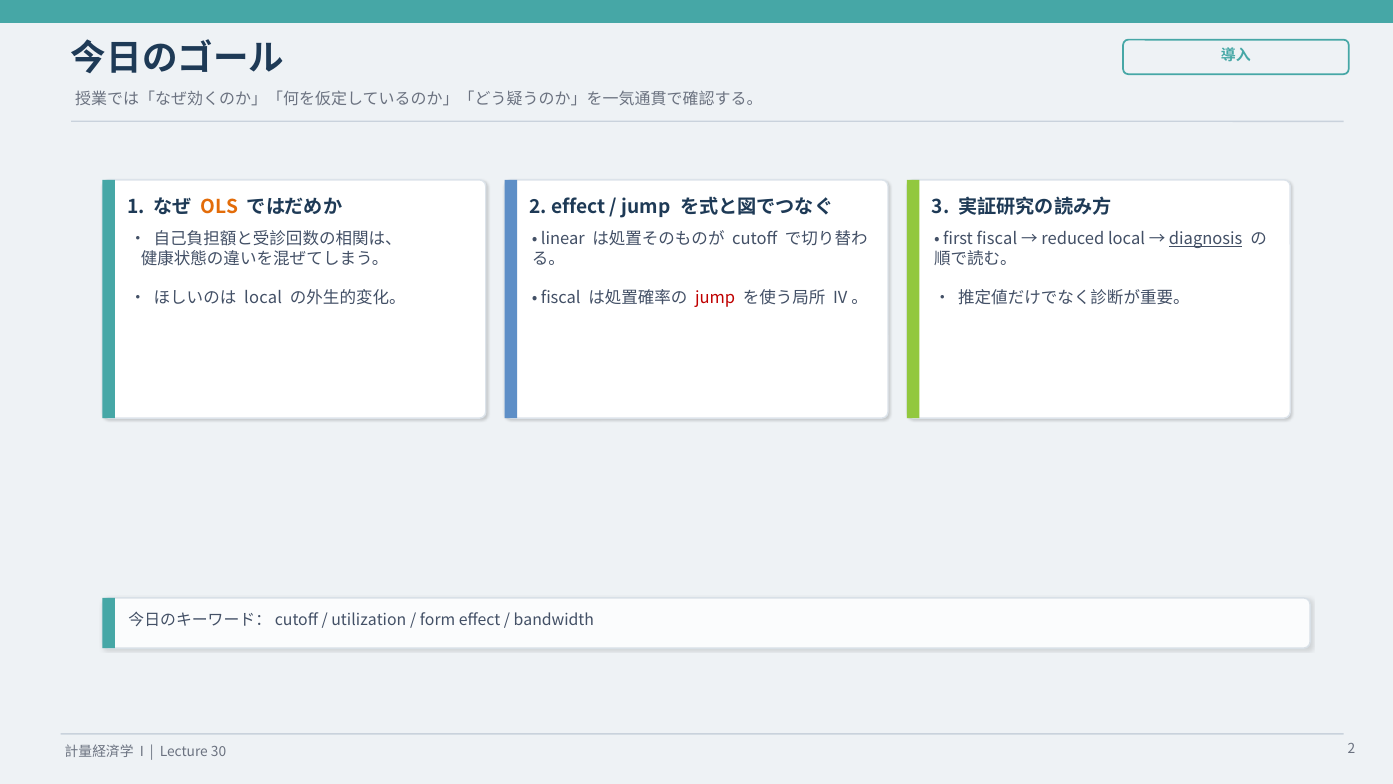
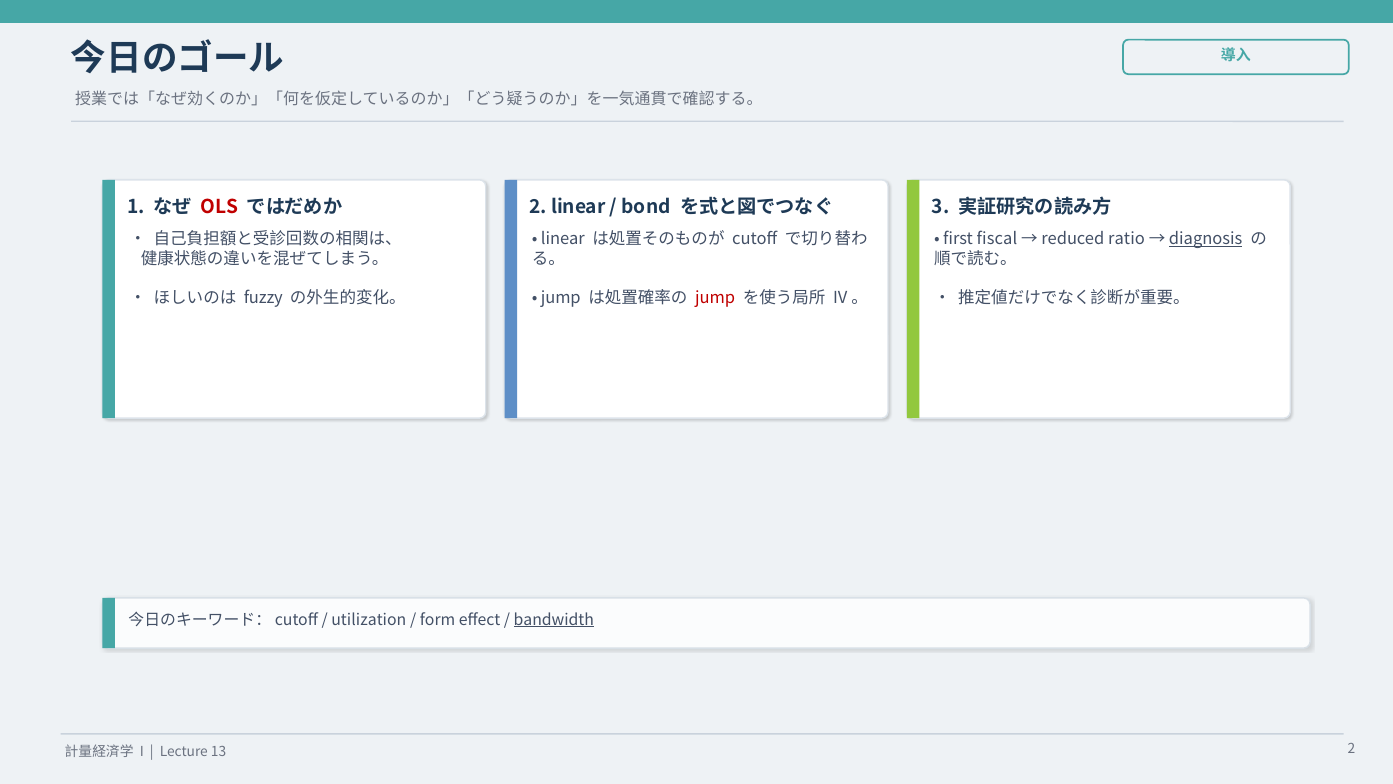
OLS colour: orange -> red (219, 207)
2 effect: effect -> linear (578, 207)
jump: jump -> bond (646, 207)
reduced local: local -> ratio (1126, 239)
local: local -> fuzzy (263, 298)
fiscal: fiscal -> jump (561, 298)
bandwidth underline: none -> present (554, 620)
30: 30 -> 13 (219, 751)
